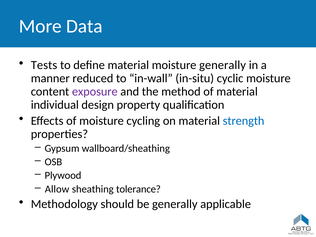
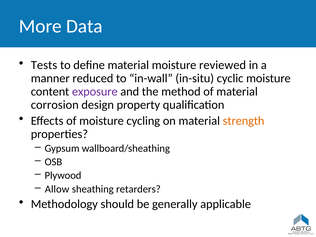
moisture generally: generally -> reviewed (223, 65)
individual: individual -> corrosion (55, 105)
strength colour: blue -> orange (244, 121)
tolerance: tolerance -> retarders (138, 189)
